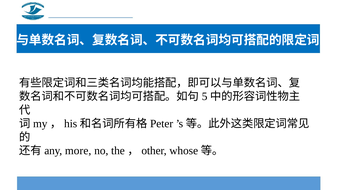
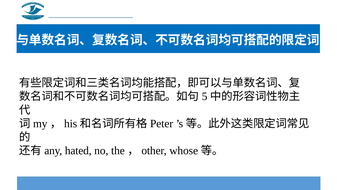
more: more -> hated (78, 150)
